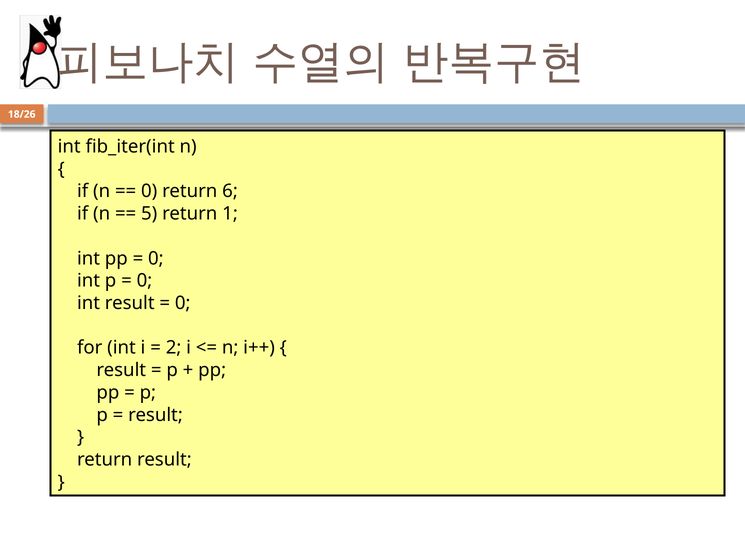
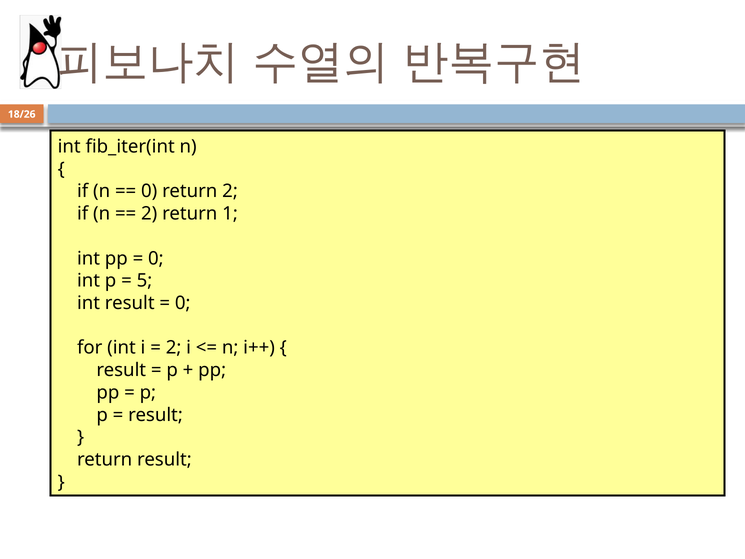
return 6: 6 -> 2 (230, 191)
5: 5 -> 2 (149, 214)
0: 0 -> 5 (144, 281)
